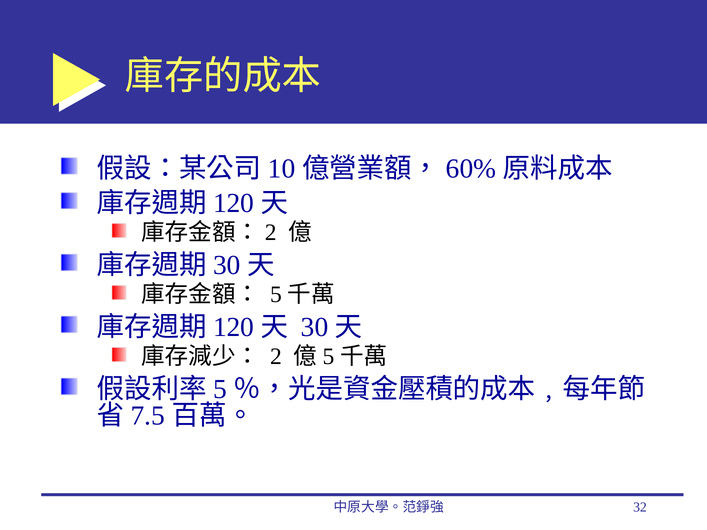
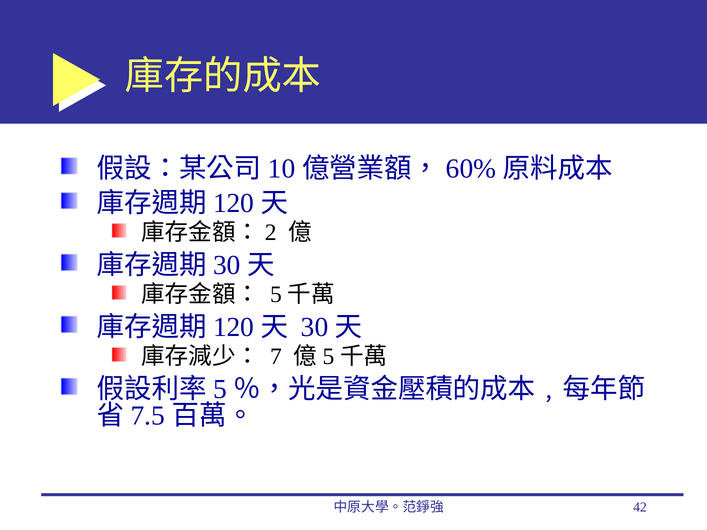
2: 2 -> 7 (276, 357)
32: 32 -> 42 (640, 508)
